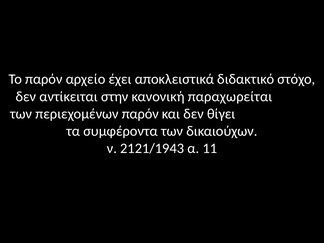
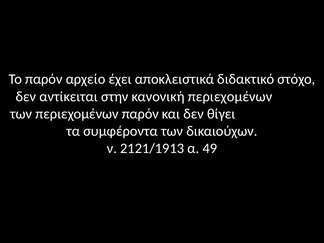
κανονική παραχωρείται: παραχωρείται -> περιεχομένων (230, 97)
2121/1943: 2121/1943 -> 2121/1913 (152, 148)
11: 11 -> 49 (210, 148)
